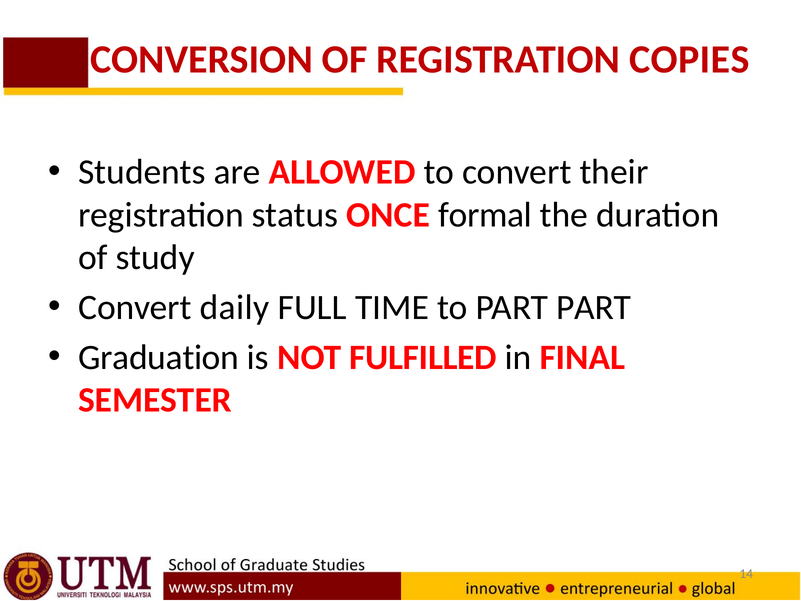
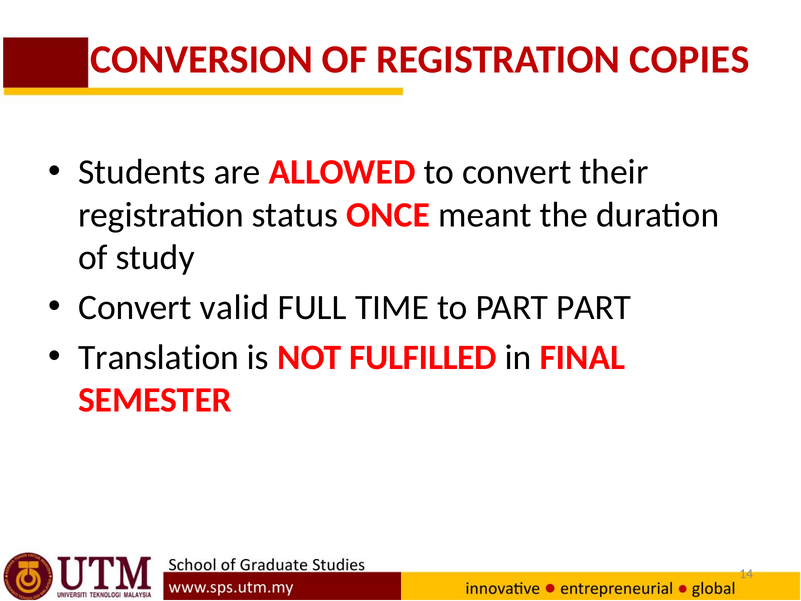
formal: formal -> meant (485, 215)
daily: daily -> valid (234, 307)
Graduation: Graduation -> Translation (158, 357)
